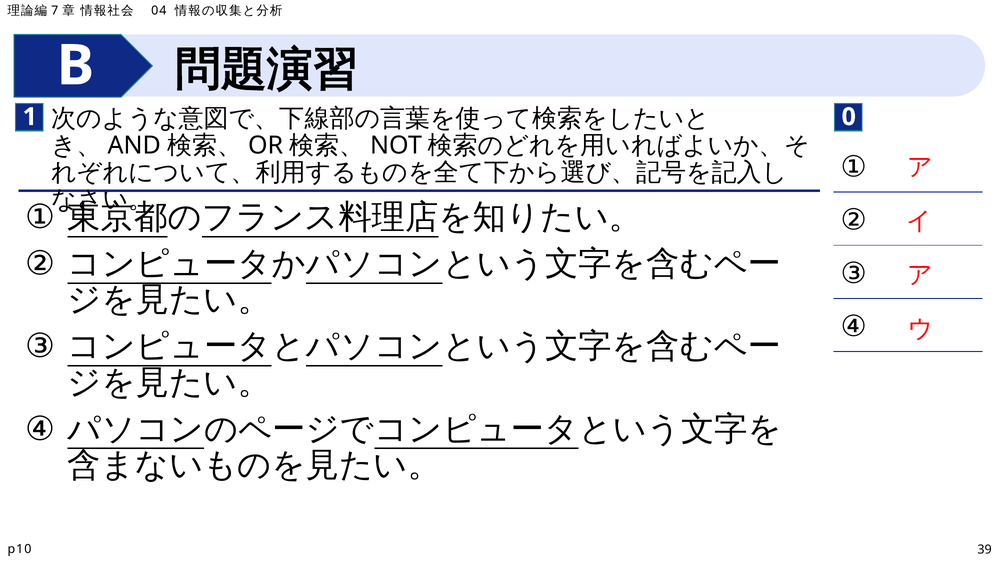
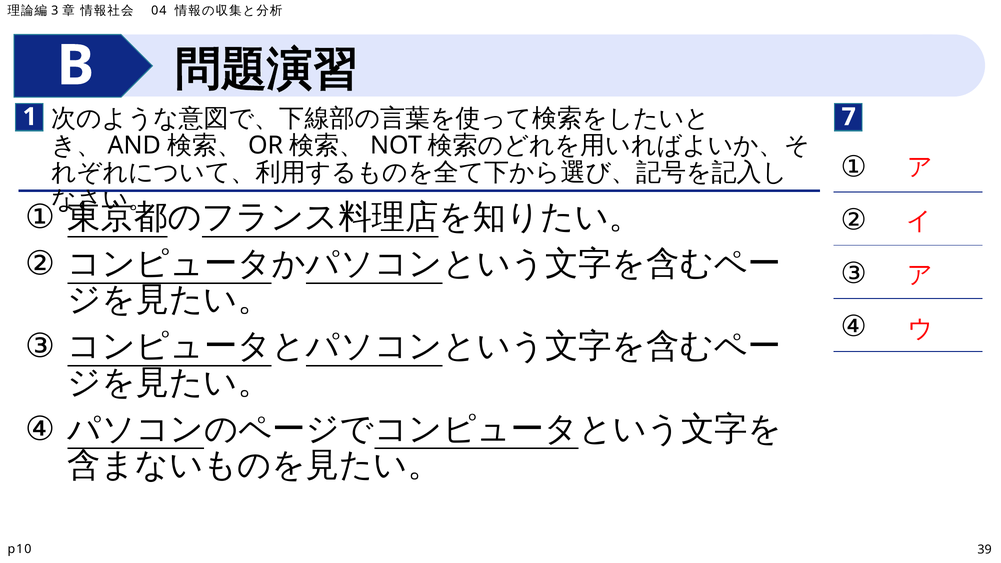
7: 7 -> 3 (55, 10)
0: 0 -> 7 (849, 117)
